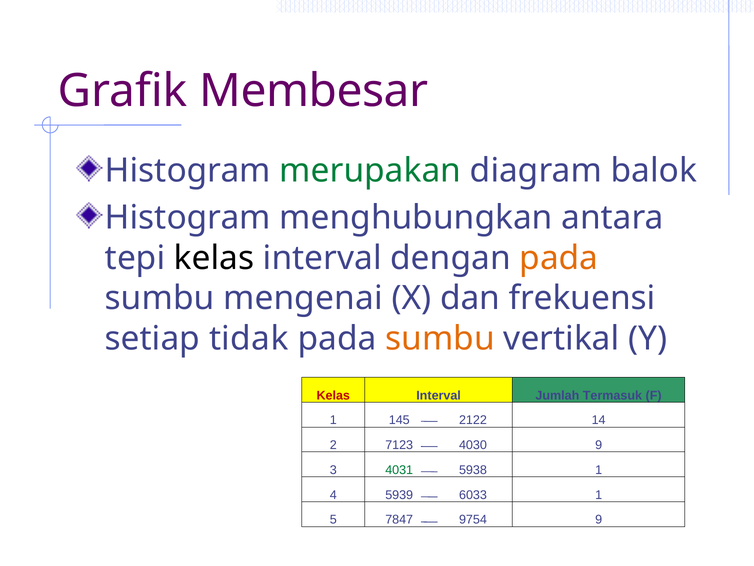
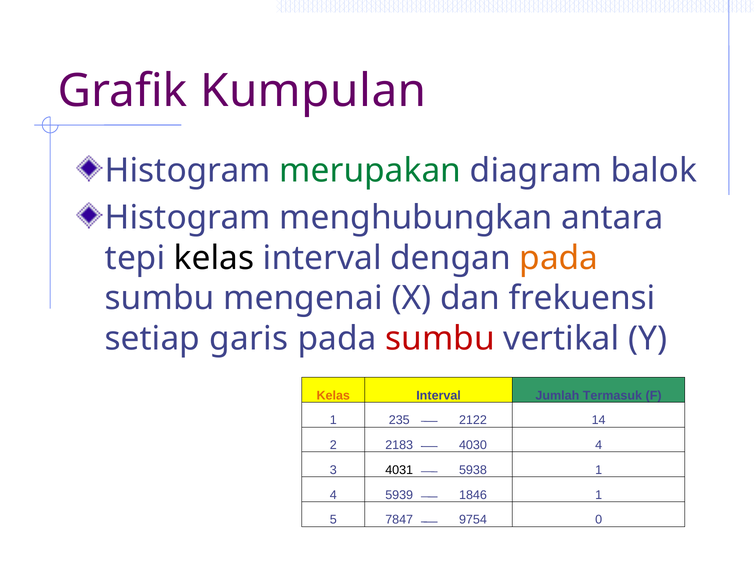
Membesar: Membesar -> Kumpulan (313, 91)
tidak: tidak -> garis (249, 338)
sumbu colour: orange -> red (440, 338)
Kelas colour: red -> orange (333, 395)
145: 145 -> 235 (399, 420)
7123: 7123 -> 2183 (399, 445)
4030 9: 9 -> 4 (599, 445)
4031 colour: green -> black (399, 470)
6033: 6033 -> 1846 (473, 494)
9754 9: 9 -> 0 (599, 519)
